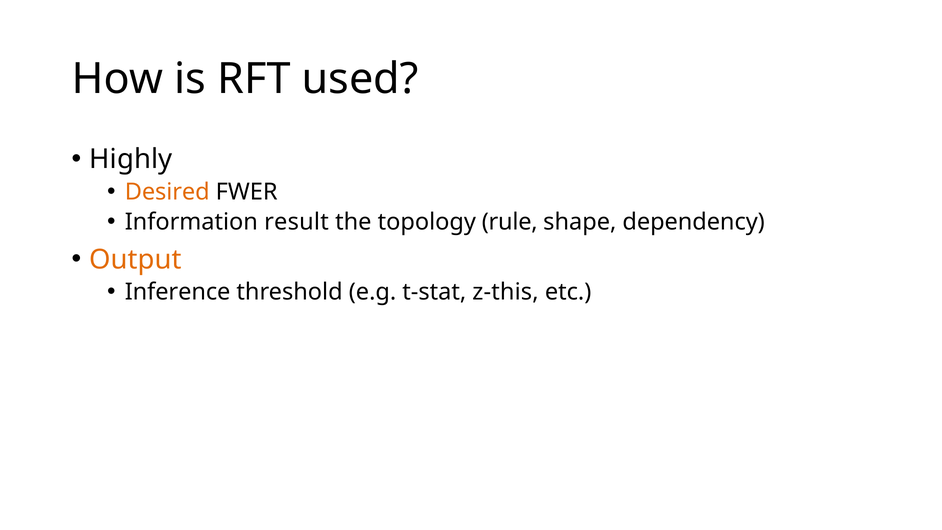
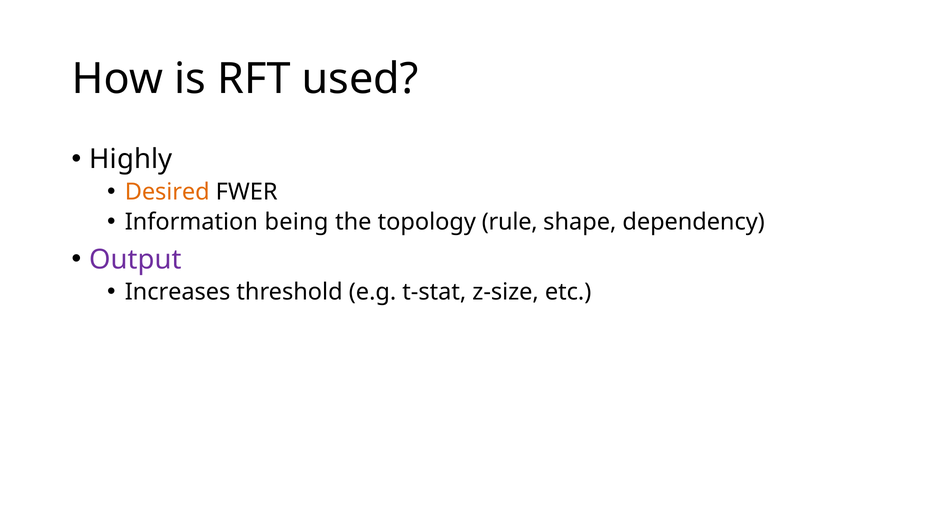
result: result -> being (296, 222)
Output colour: orange -> purple (135, 259)
Inference: Inference -> Increases (178, 292)
z-this: z-this -> z-size (506, 292)
